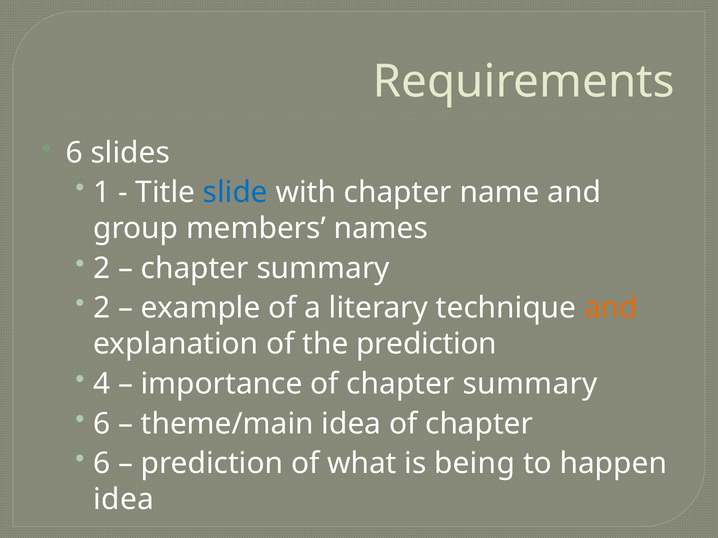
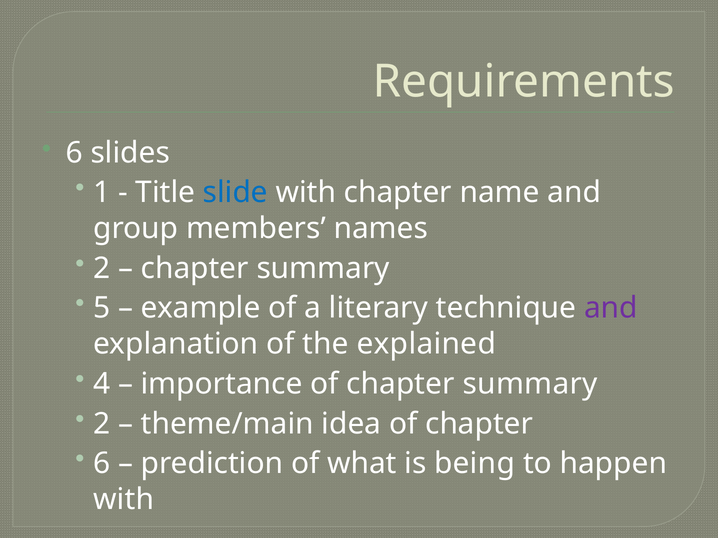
2: 2 -> 5 (102, 308)
and colour: orange -> purple (611, 308)
the prediction: prediction -> explained (426, 344)
6: 6 -> 2 (102, 424)
idea: idea -> with (124, 500)
